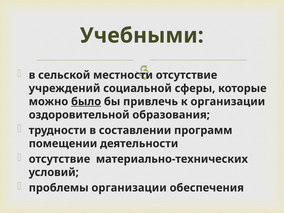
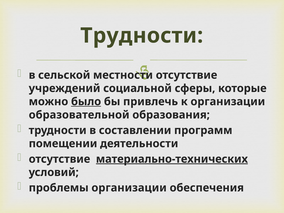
Учебными: Учебными -> Трудности (142, 36)
оздоровительной: оздоровительной -> образовательной (79, 115)
материально-технических underline: none -> present (172, 159)
